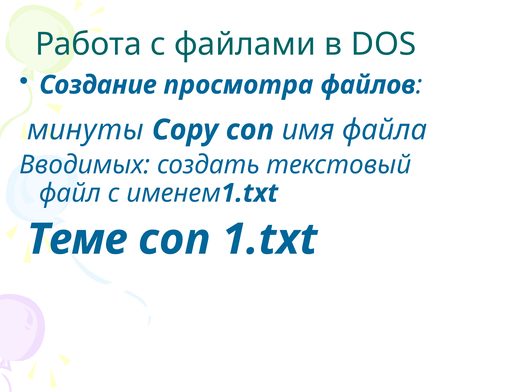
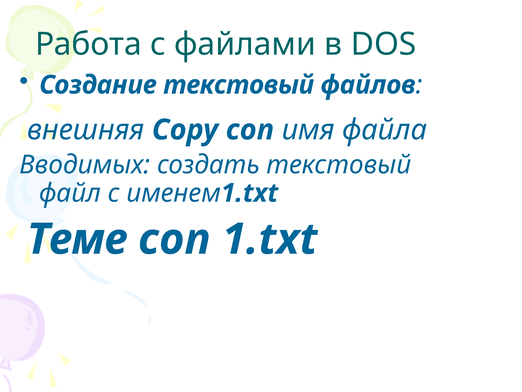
Создание просмотра: просмотра -> текстовый (239, 85)
минуты: минуты -> внешняя (86, 130)
